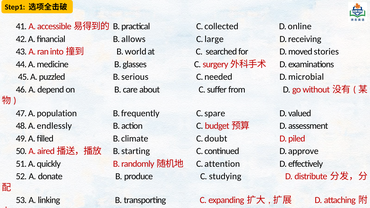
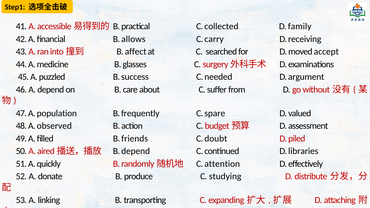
online: online -> family (300, 26)
large: large -> carry (214, 39)
world: world -> affect (136, 52)
stories: stories -> accept (326, 52)
serious: serious -> success (135, 77)
microbial: microbial -> argument (306, 77)
endlessly: endlessly -> observed (54, 126)
climate: climate -> friends (135, 139)
B starting: starting -> depend (136, 151)
approve: approve -> libraries (303, 151)
